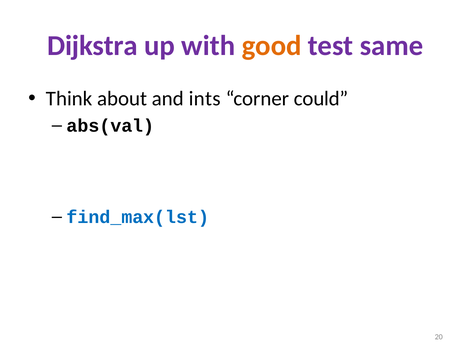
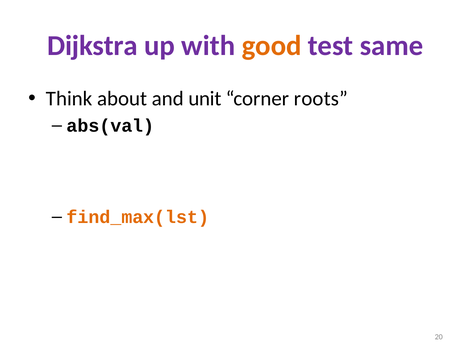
ints: ints -> unit (205, 99)
could: could -> roots (321, 99)
find_max(lst colour: blue -> orange (138, 217)
